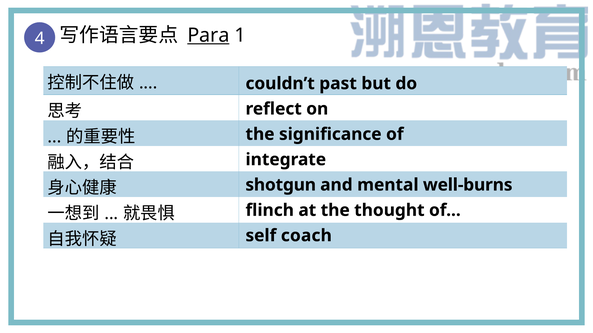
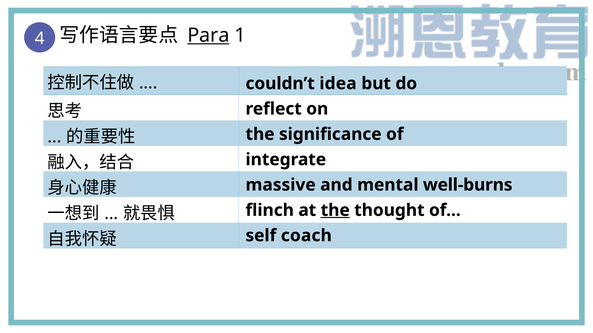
past: past -> idea (338, 84)
shotgun: shotgun -> massive (281, 185)
the underline: none -> present (335, 211)
